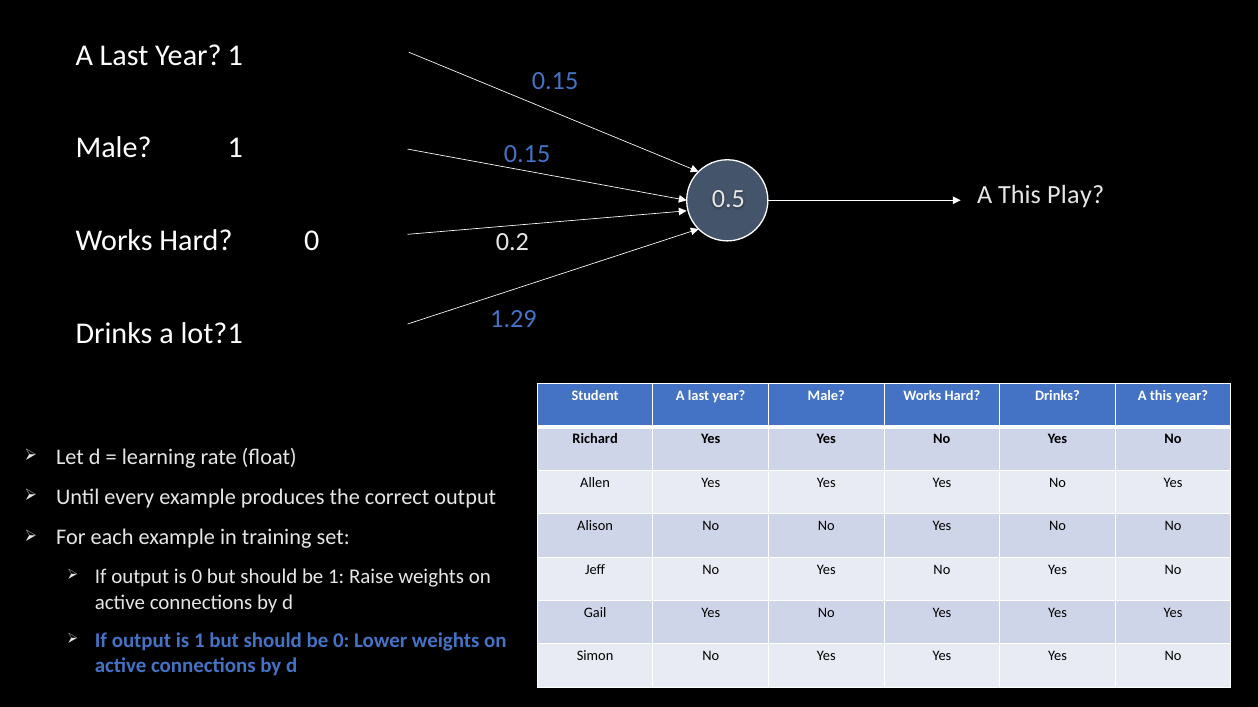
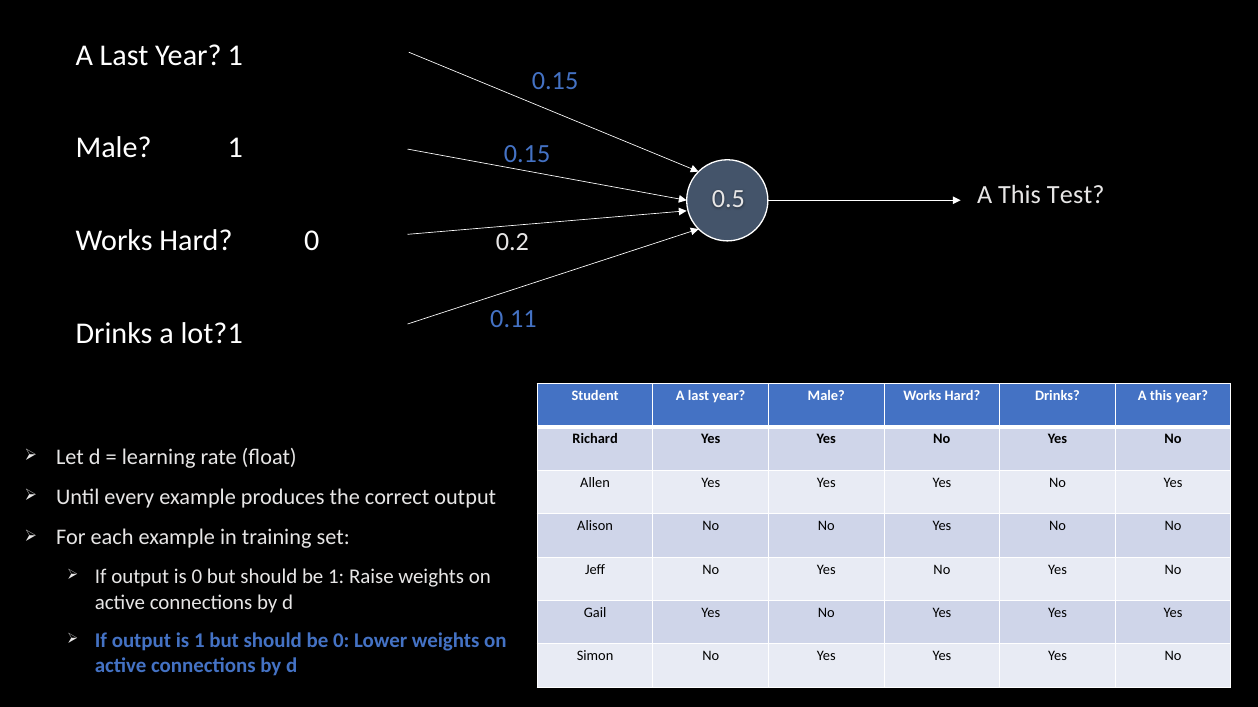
Play: Play -> Test (1076, 195)
1.29: 1.29 -> 0.11 (513, 319)
